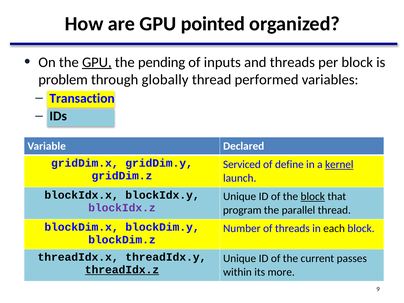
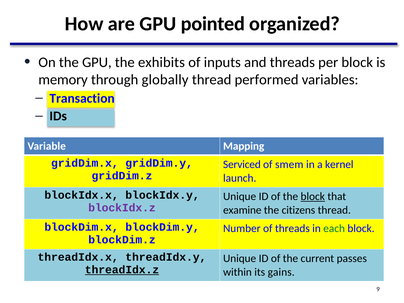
GPU underline: present -> none (97, 62)
pending: pending -> exhibits (161, 62)
problem: problem -> memory (63, 80)
Declared: Declared -> Mapping (244, 146)
define: define -> smem (289, 164)
kernel underline: present -> none (339, 164)
program: program -> examine (242, 210)
parallel: parallel -> citizens (298, 210)
each colour: black -> green (334, 228)
more: more -> gains (281, 272)
